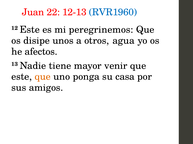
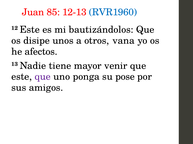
22: 22 -> 85 (53, 12)
peregrinemos: peregrinemos -> bautizándolos (101, 30)
agua: agua -> vana (124, 41)
que colour: orange -> purple (43, 77)
casa: casa -> pose (125, 77)
